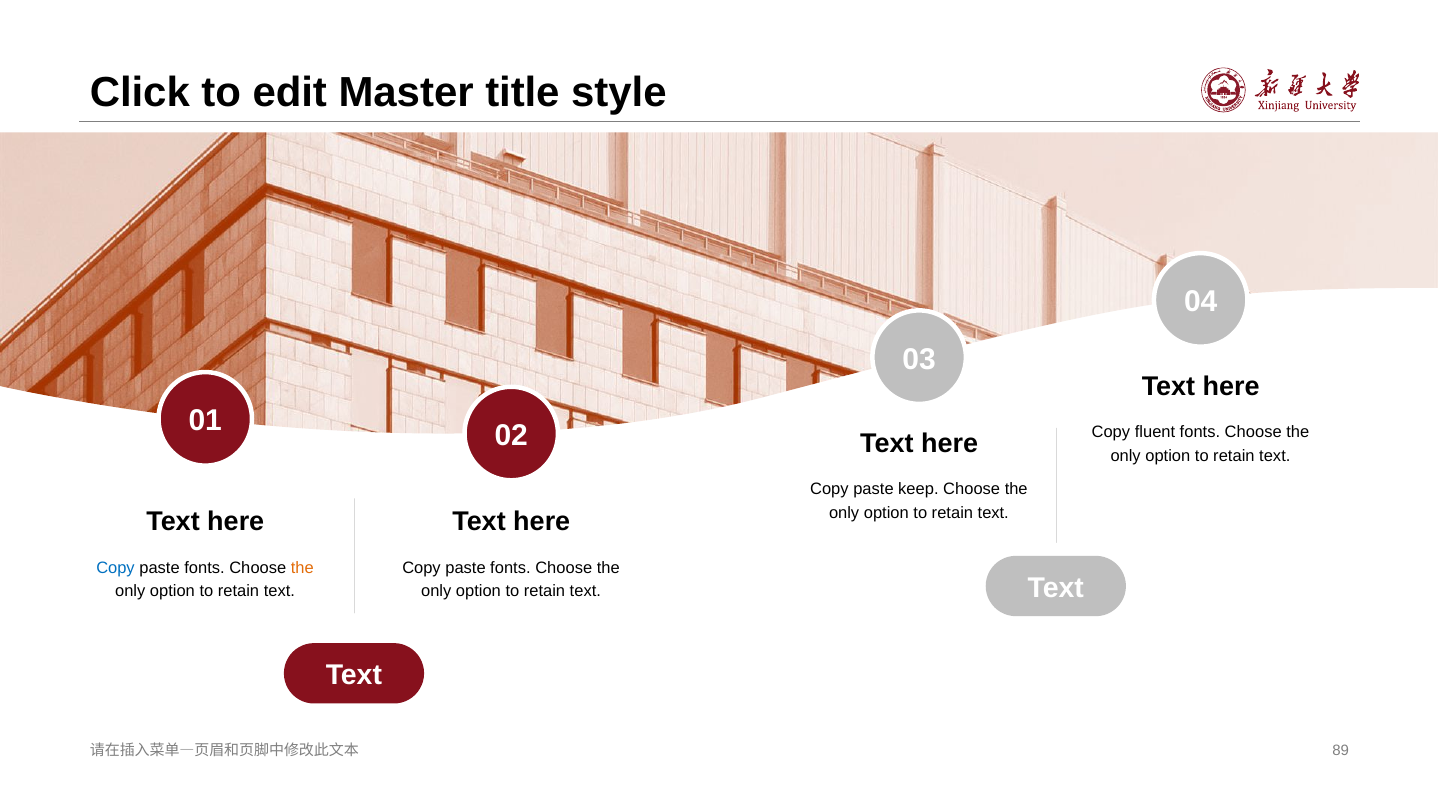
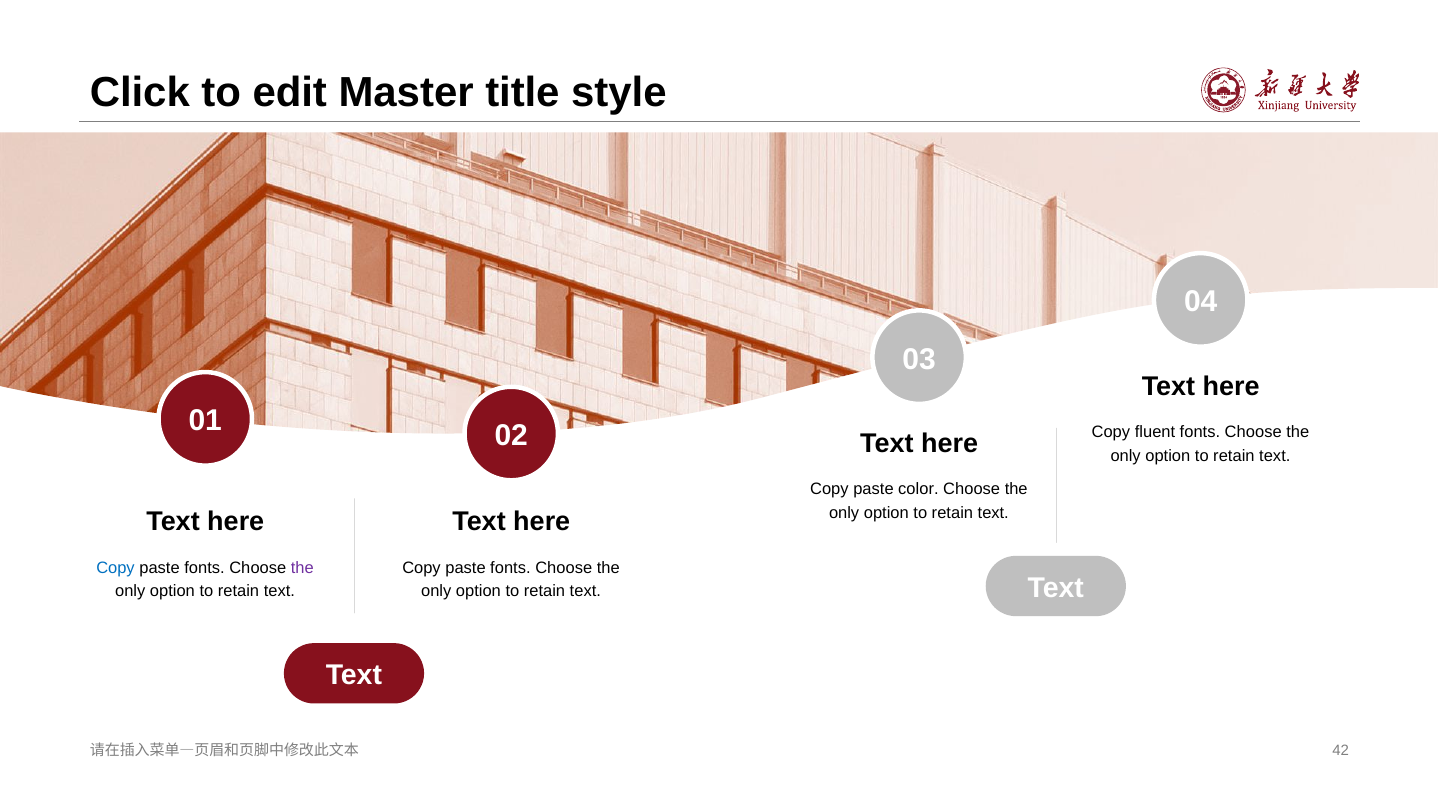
keep: keep -> color (918, 489)
the colour: orange -> purple (302, 567)
89: 89 -> 42 (1341, 750)
